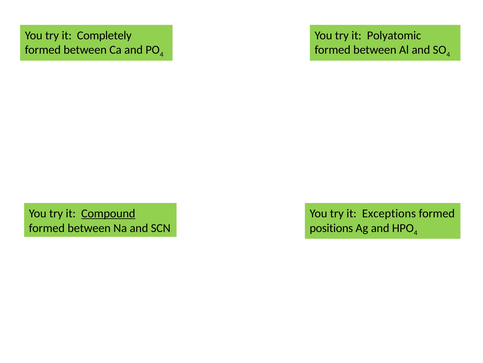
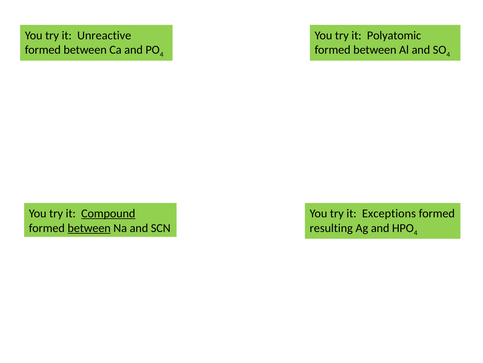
Completely: Completely -> Unreactive (104, 35)
between underline: none -> present (89, 228)
positions: positions -> resulting (331, 228)
